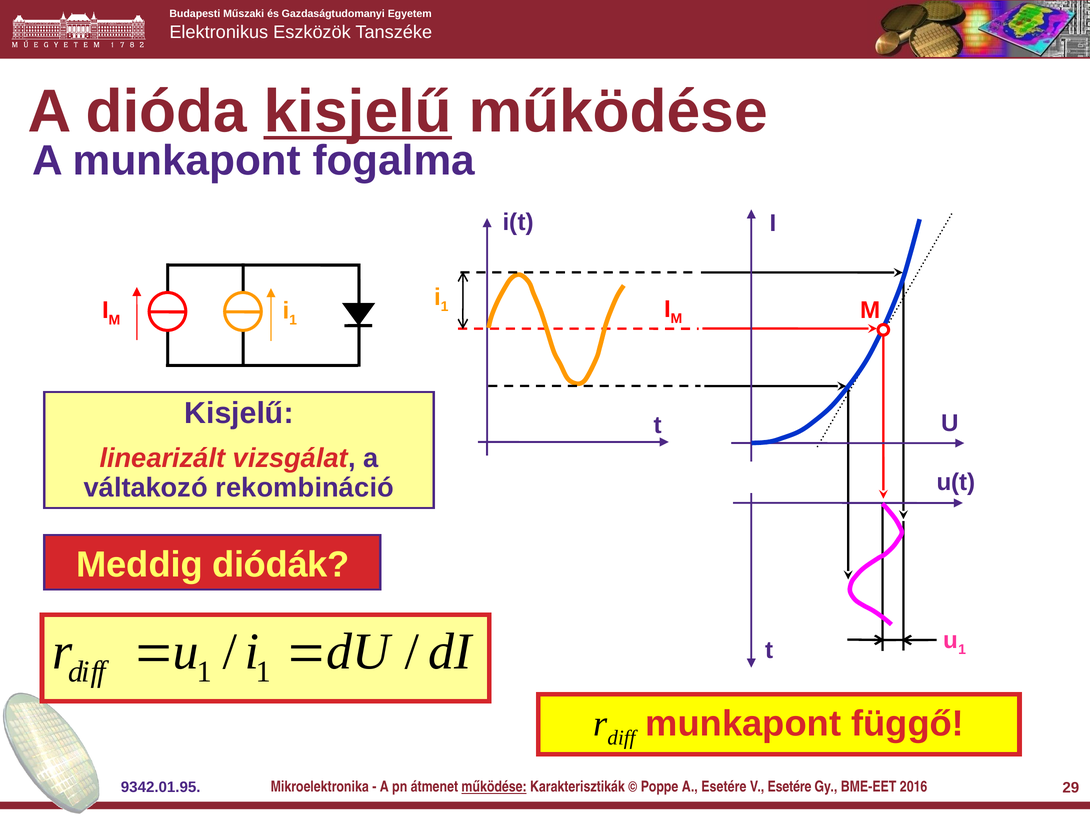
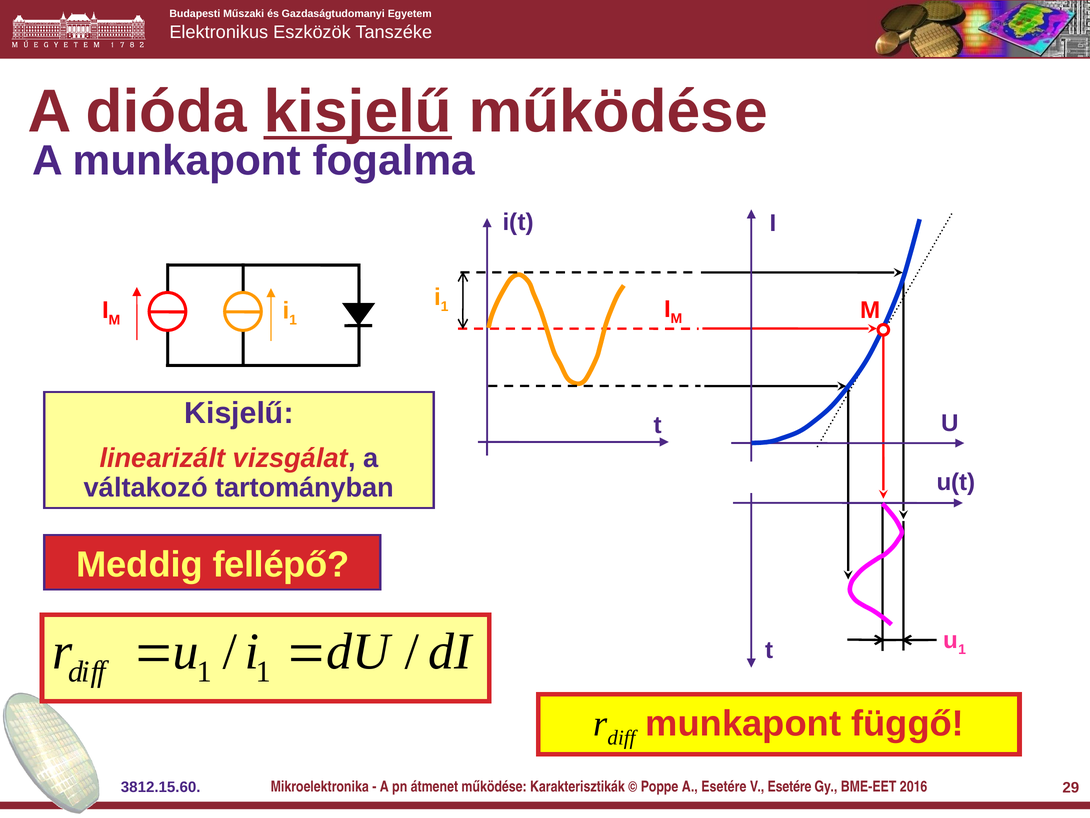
rekombináció: rekombináció -> tartományban (305, 487)
diódák: diódák -> fellépő (281, 564)
9342.01.95: 9342.01.95 -> 3812.15.60 (161, 787)
működése underline: present -> none (494, 786)
